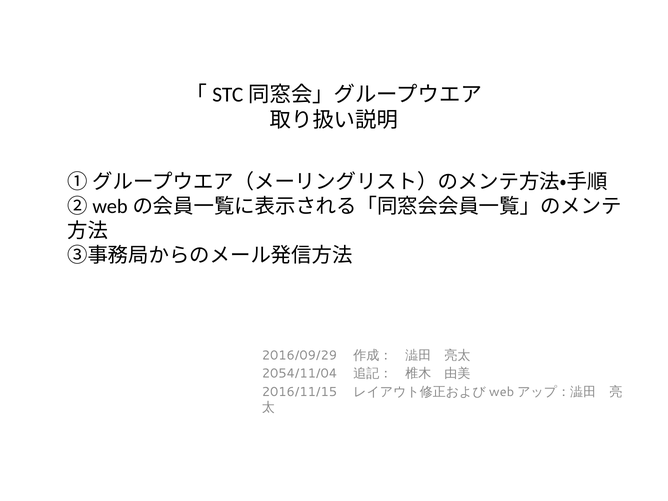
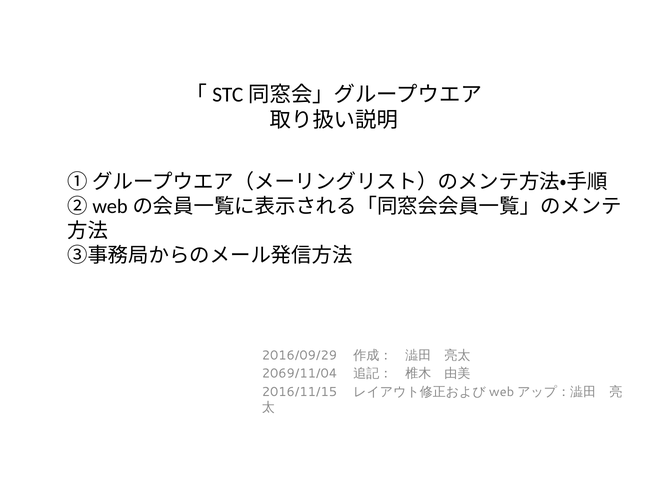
2054/11/04: 2054/11/04 -> 2069/11/04 (299, 374)
